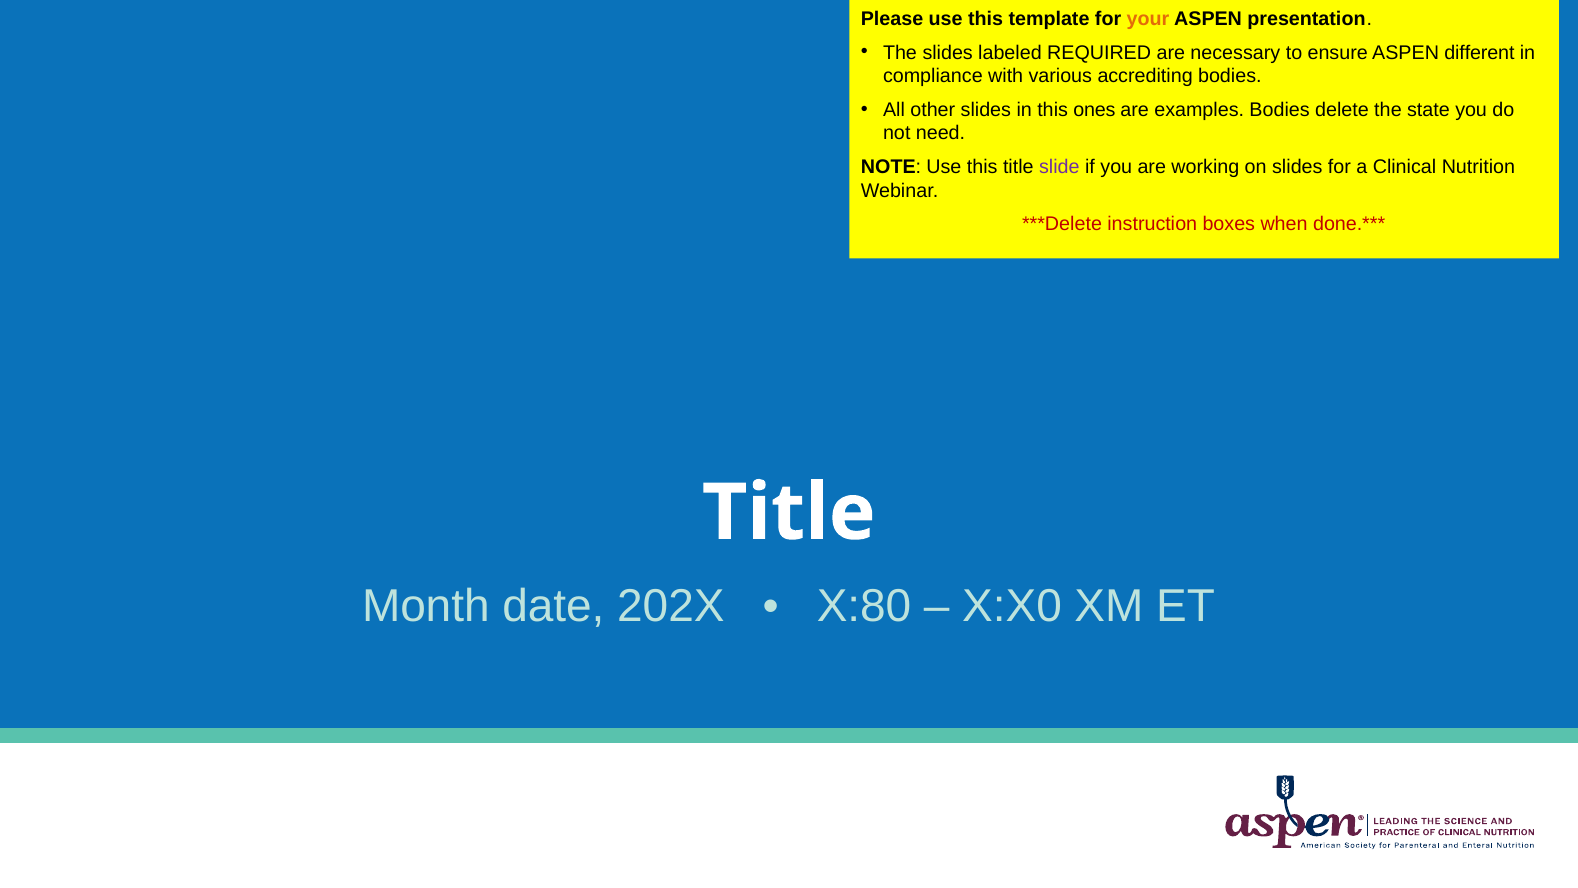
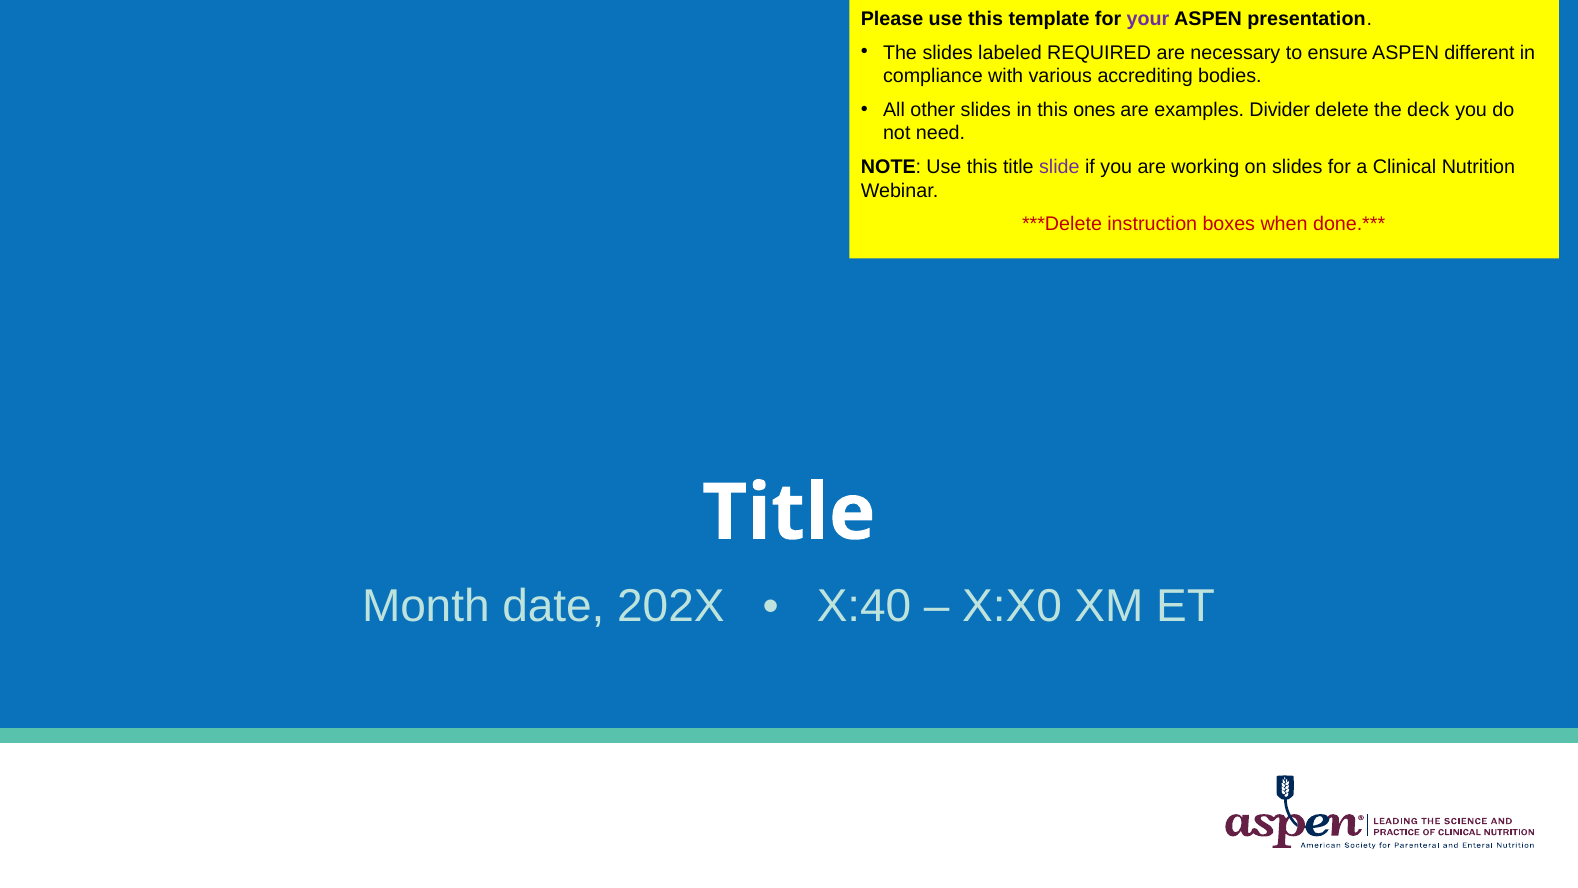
your colour: orange -> purple (1148, 19)
examples Bodies: Bodies -> Divider (1280, 110)
state: state -> deck (1428, 110)
X:80: X:80 -> X:40 (864, 606)
